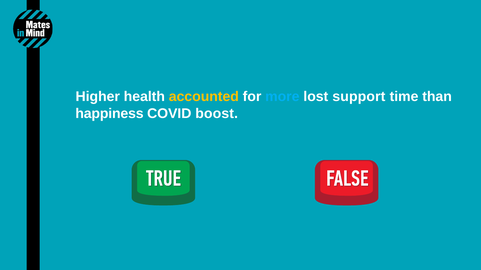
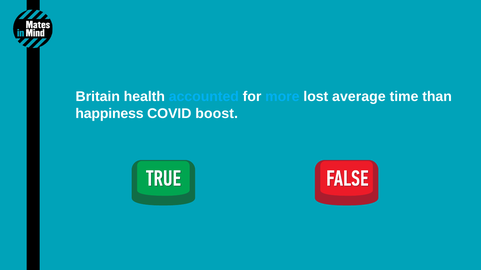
Higher: Higher -> Britain (98, 97)
accounted colour: yellow -> light blue (204, 97)
support: support -> average (359, 97)
